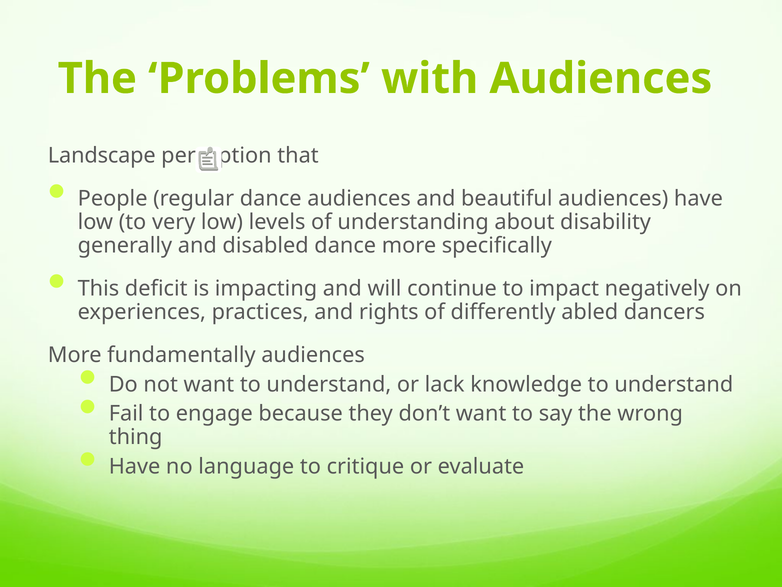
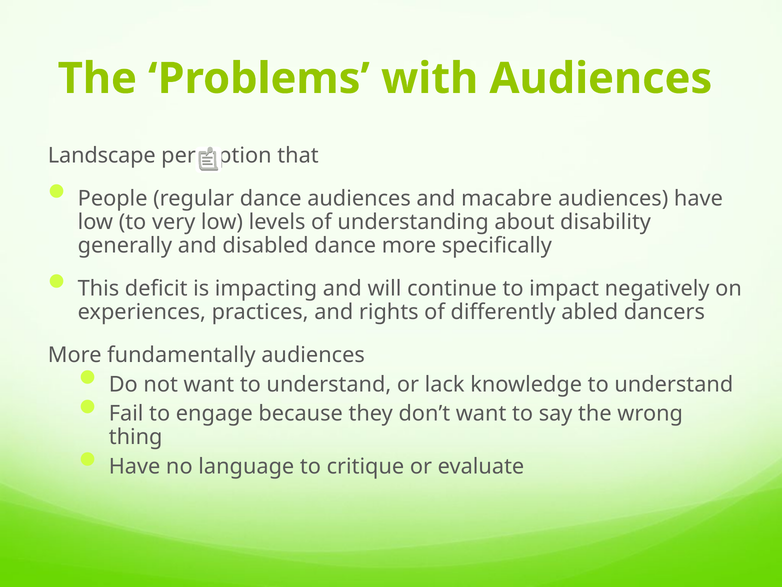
beautiful: beautiful -> macabre (507, 198)
